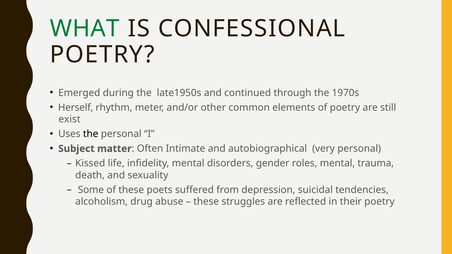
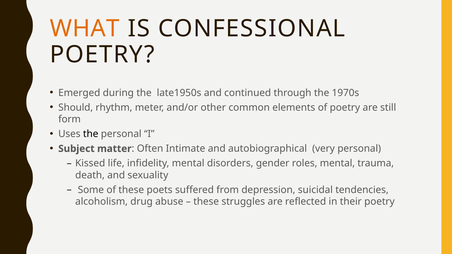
WHAT colour: green -> orange (85, 29)
Herself: Herself -> Should (76, 108)
exist: exist -> form (70, 119)
